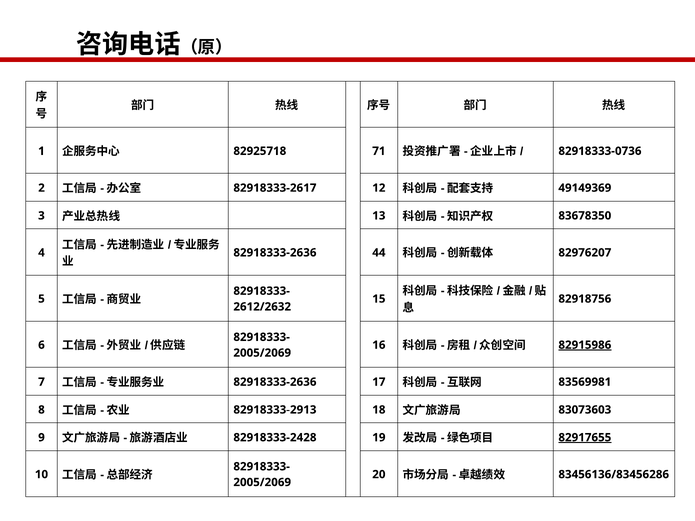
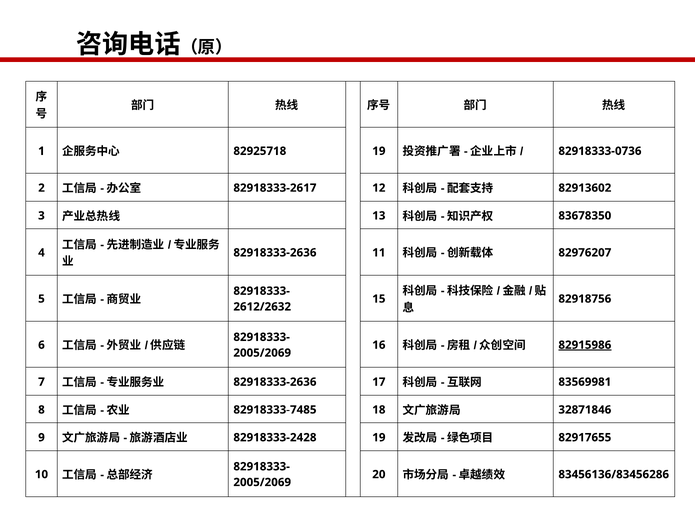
82925718 71: 71 -> 19 (379, 151)
49149369: 49149369 -> 82913602 (585, 188)
44: 44 -> 11 (379, 253)
82918333-2913: 82918333-2913 -> 82918333-7485 (275, 410)
83073603: 83073603 -> 32871846 (585, 410)
82917655 underline: present -> none (585, 438)
